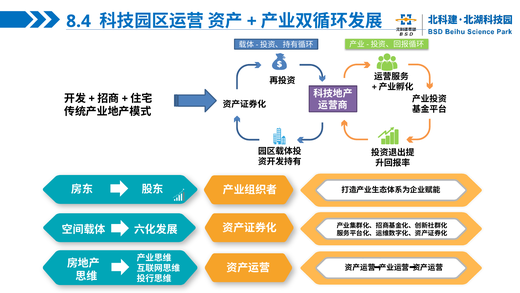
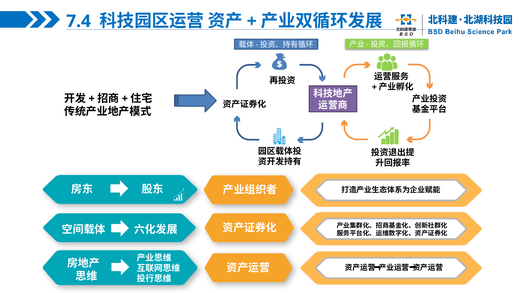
8.4: 8.4 -> 7.4 (79, 21)
